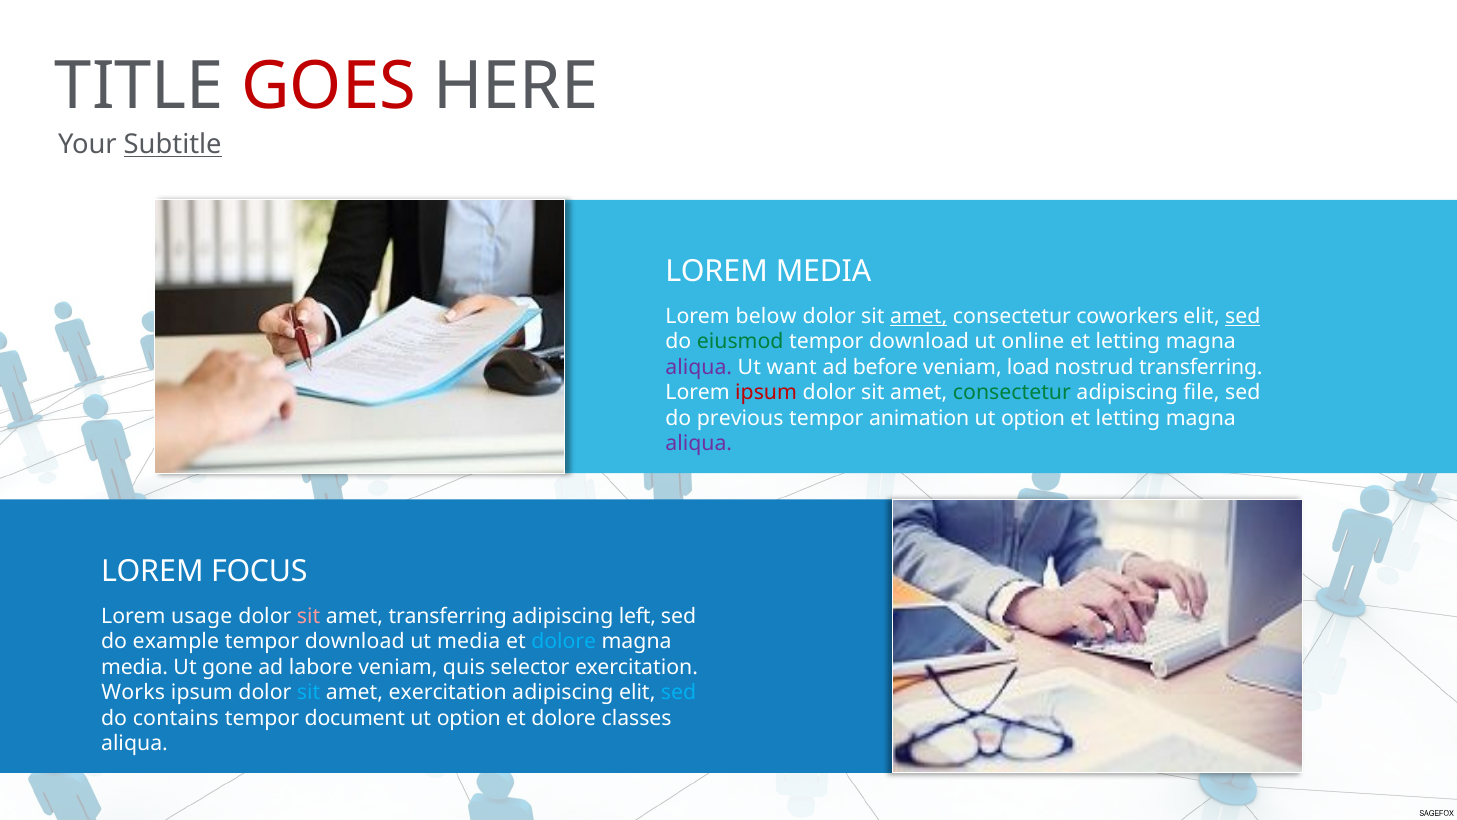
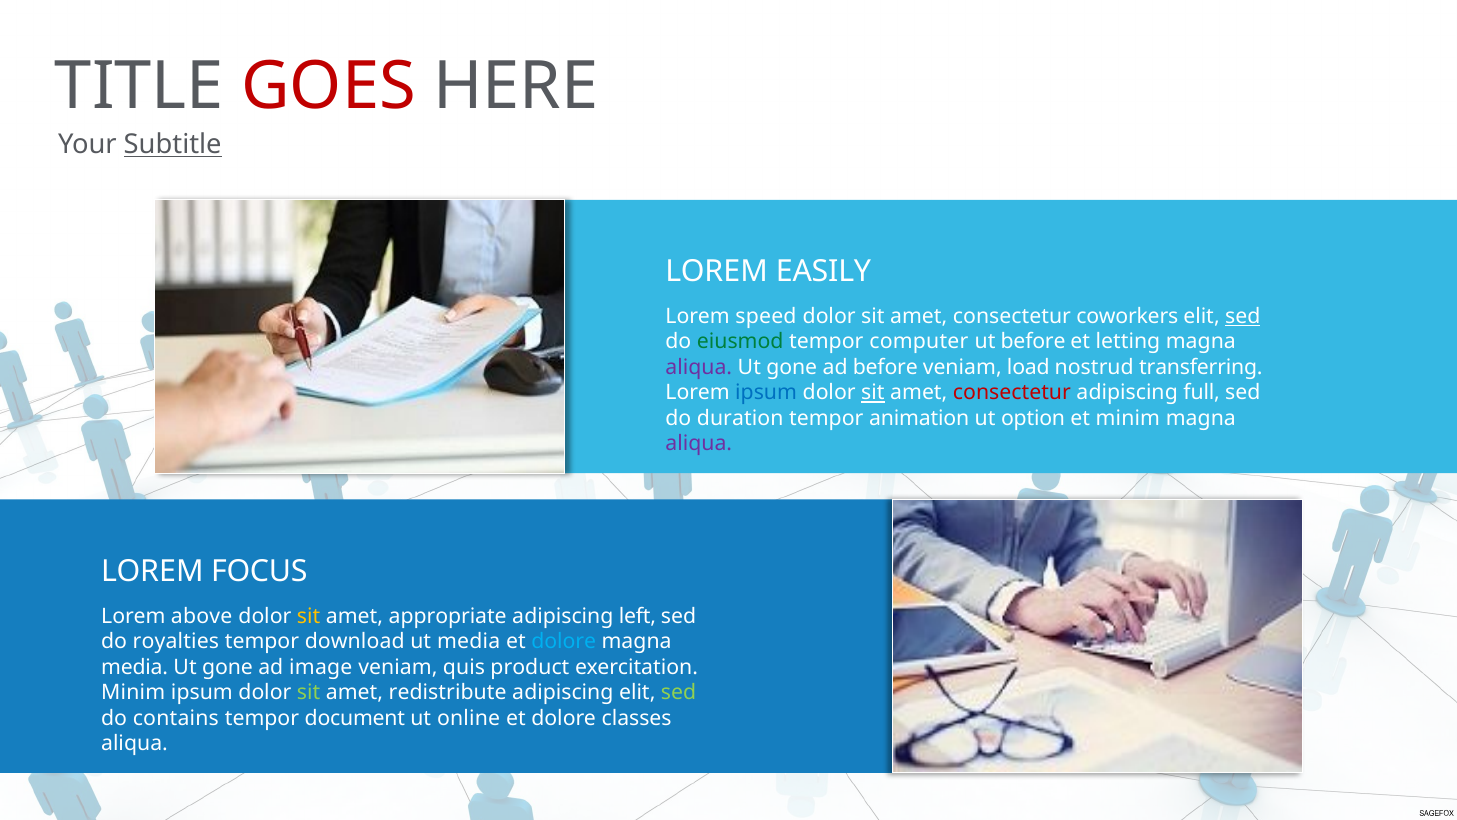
LOREM MEDIA: MEDIA -> EASILY (823, 271)
below: below -> speed (766, 316)
amet underline: present -> none (919, 316)
download: download -> computer (919, 342)
ut online: online -> before (1033, 342)
want: want -> gone (792, 367)
ipsum colour: red -> blue (766, 393)
sit underline: none -> present (873, 393)
consectetur colour: green -> red (1012, 393)
file: file -> full (1202, 393)
previous: previous -> duration (740, 418)
letting: letting -> minim (1128, 418)
usage: usage -> above (202, 616)
sit colour: pink -> yellow (309, 616)
amet transferring: transferring -> appropriate (448, 616)
example: example -> royalties (176, 641)
labore: labore -> image (321, 667)
selector: selector -> product (530, 667)
Works: Works -> Minim (133, 692)
sit colour: light blue -> light green (309, 692)
amet exercitation: exercitation -> redistribute (448, 692)
sed colour: light blue -> light green (679, 692)
option: option -> online (469, 718)
